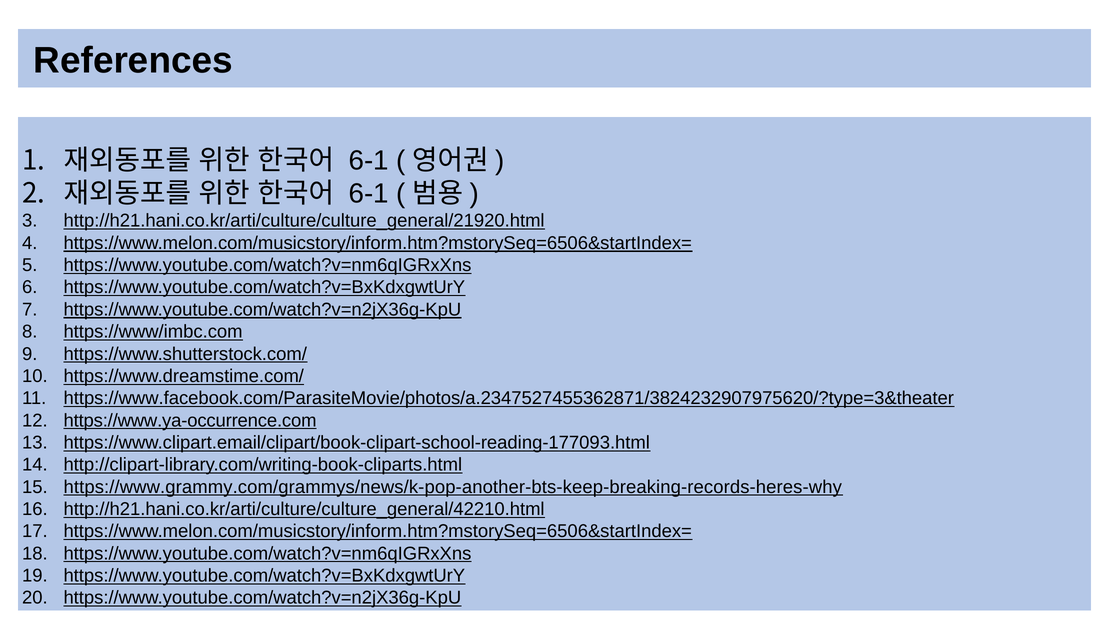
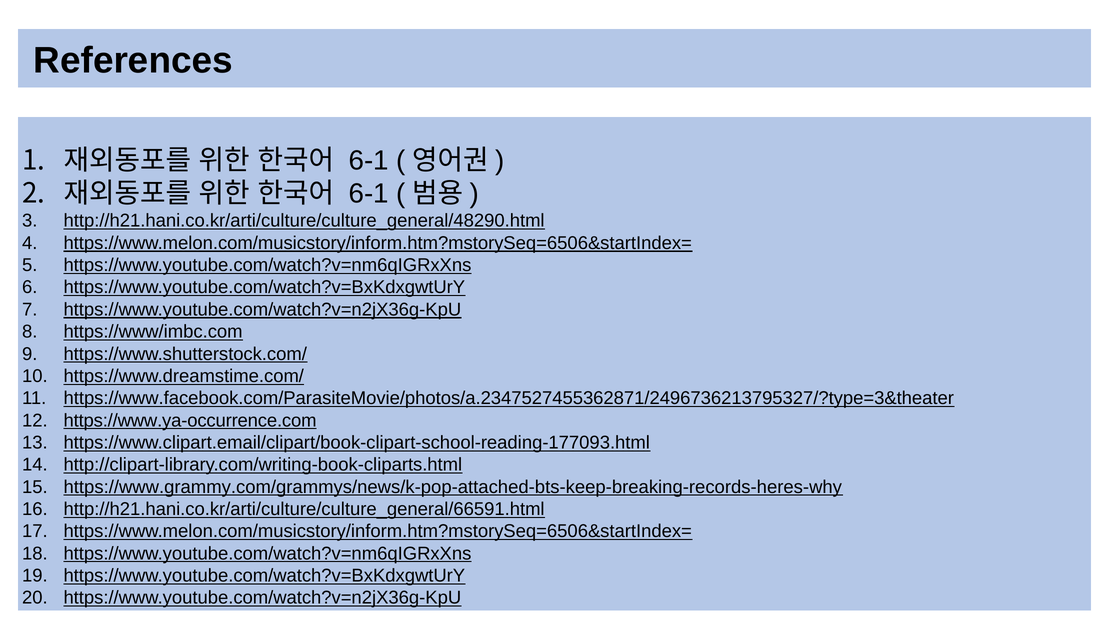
http://h21.hani.co.kr/arti/culture/culture_general/21920.html: http://h21.hani.co.kr/arti/culture/culture_general/21920.html -> http://h21.hani.co.kr/arti/culture/culture_general/48290.html (304, 221)
https://www.facebook.com/ParasiteMovie/photos/a.2347527455362871/3824232907975620/?type=3&theater: https://www.facebook.com/ParasiteMovie/photos/a.2347527455362871/3824232907975620/?type=3&theater -> https://www.facebook.com/ParasiteMovie/photos/a.2347527455362871/2496736213795327/?type=3&theater (509, 398)
https://www.grammy.com/grammys/news/k-pop-another-bts-keep-breaking-records-heres-why: https://www.grammy.com/grammys/news/k-pop-another-bts-keep-breaking-records-heres-why -> https://www.grammy.com/grammys/news/k-pop-attached-bts-keep-breaking-records-heres-why (453, 487)
http://h21.hani.co.kr/arti/culture/culture_general/42210.html: http://h21.hani.co.kr/arti/culture/culture_general/42210.html -> http://h21.hani.co.kr/arti/culture/culture_general/66591.html (304, 509)
